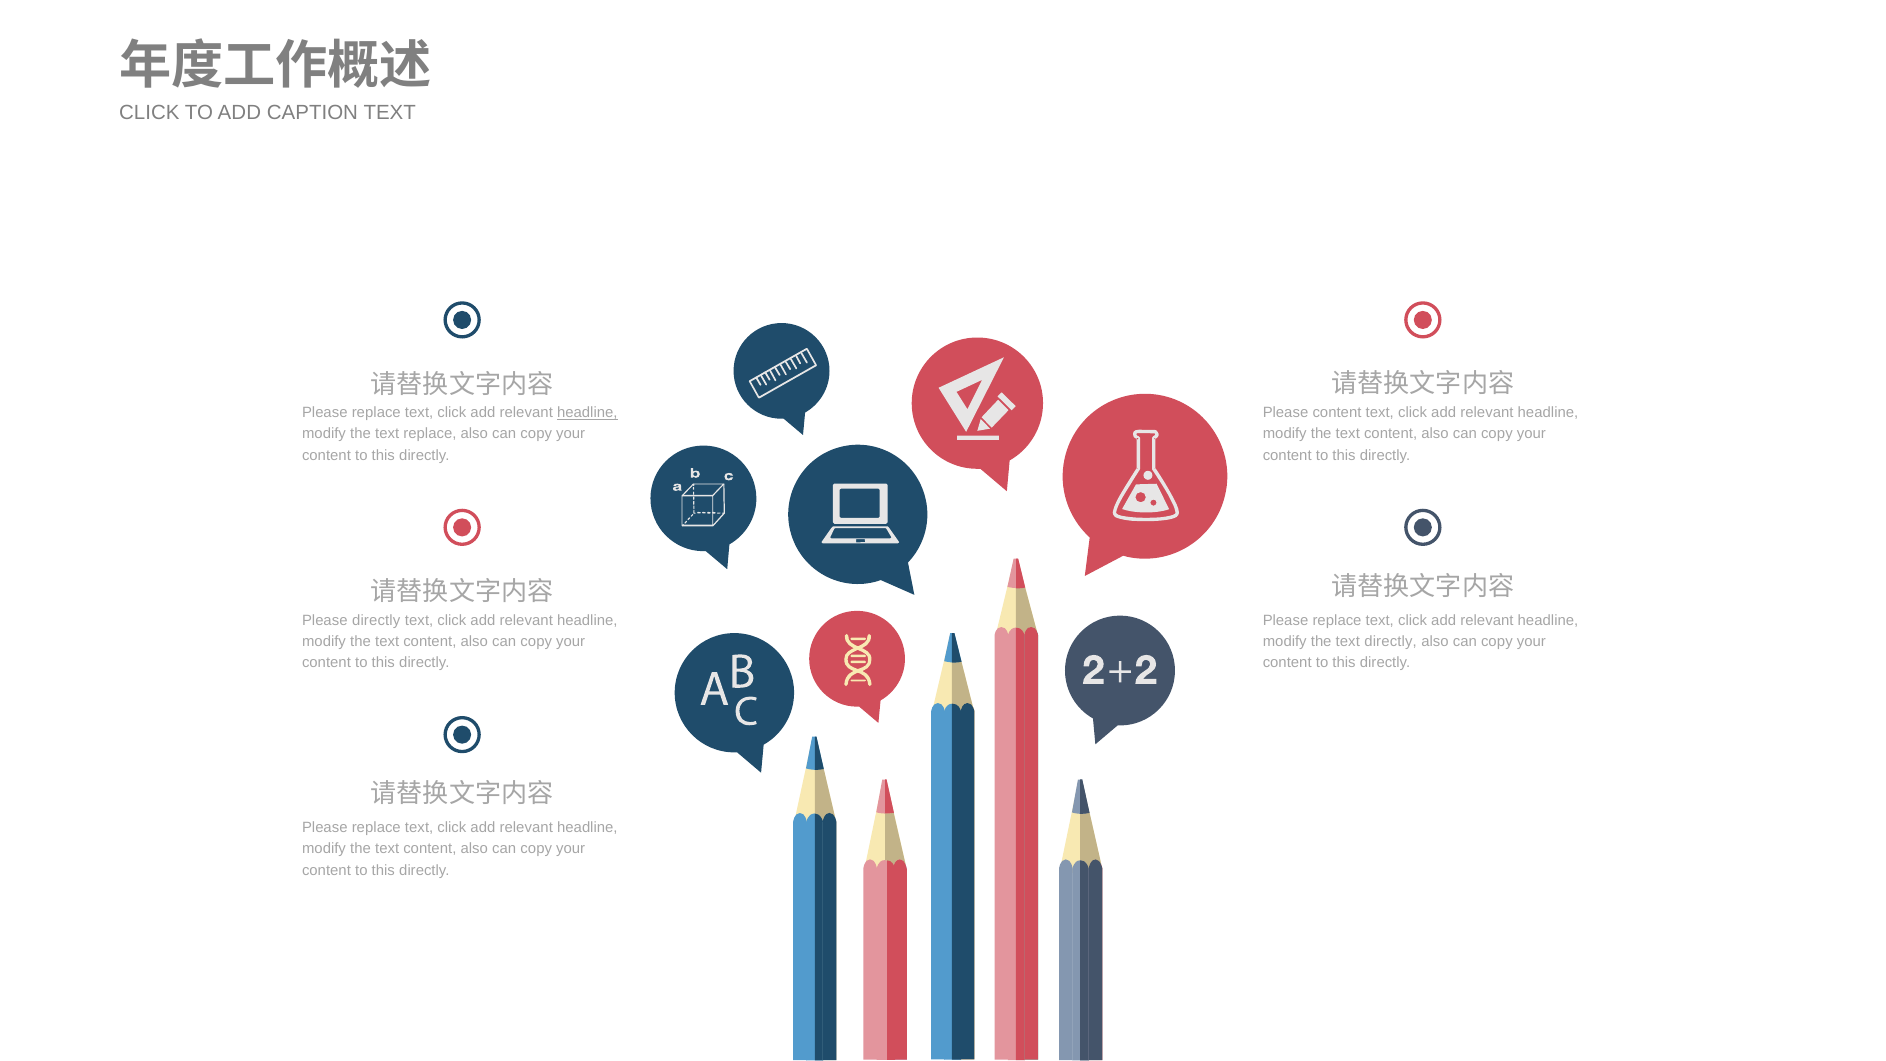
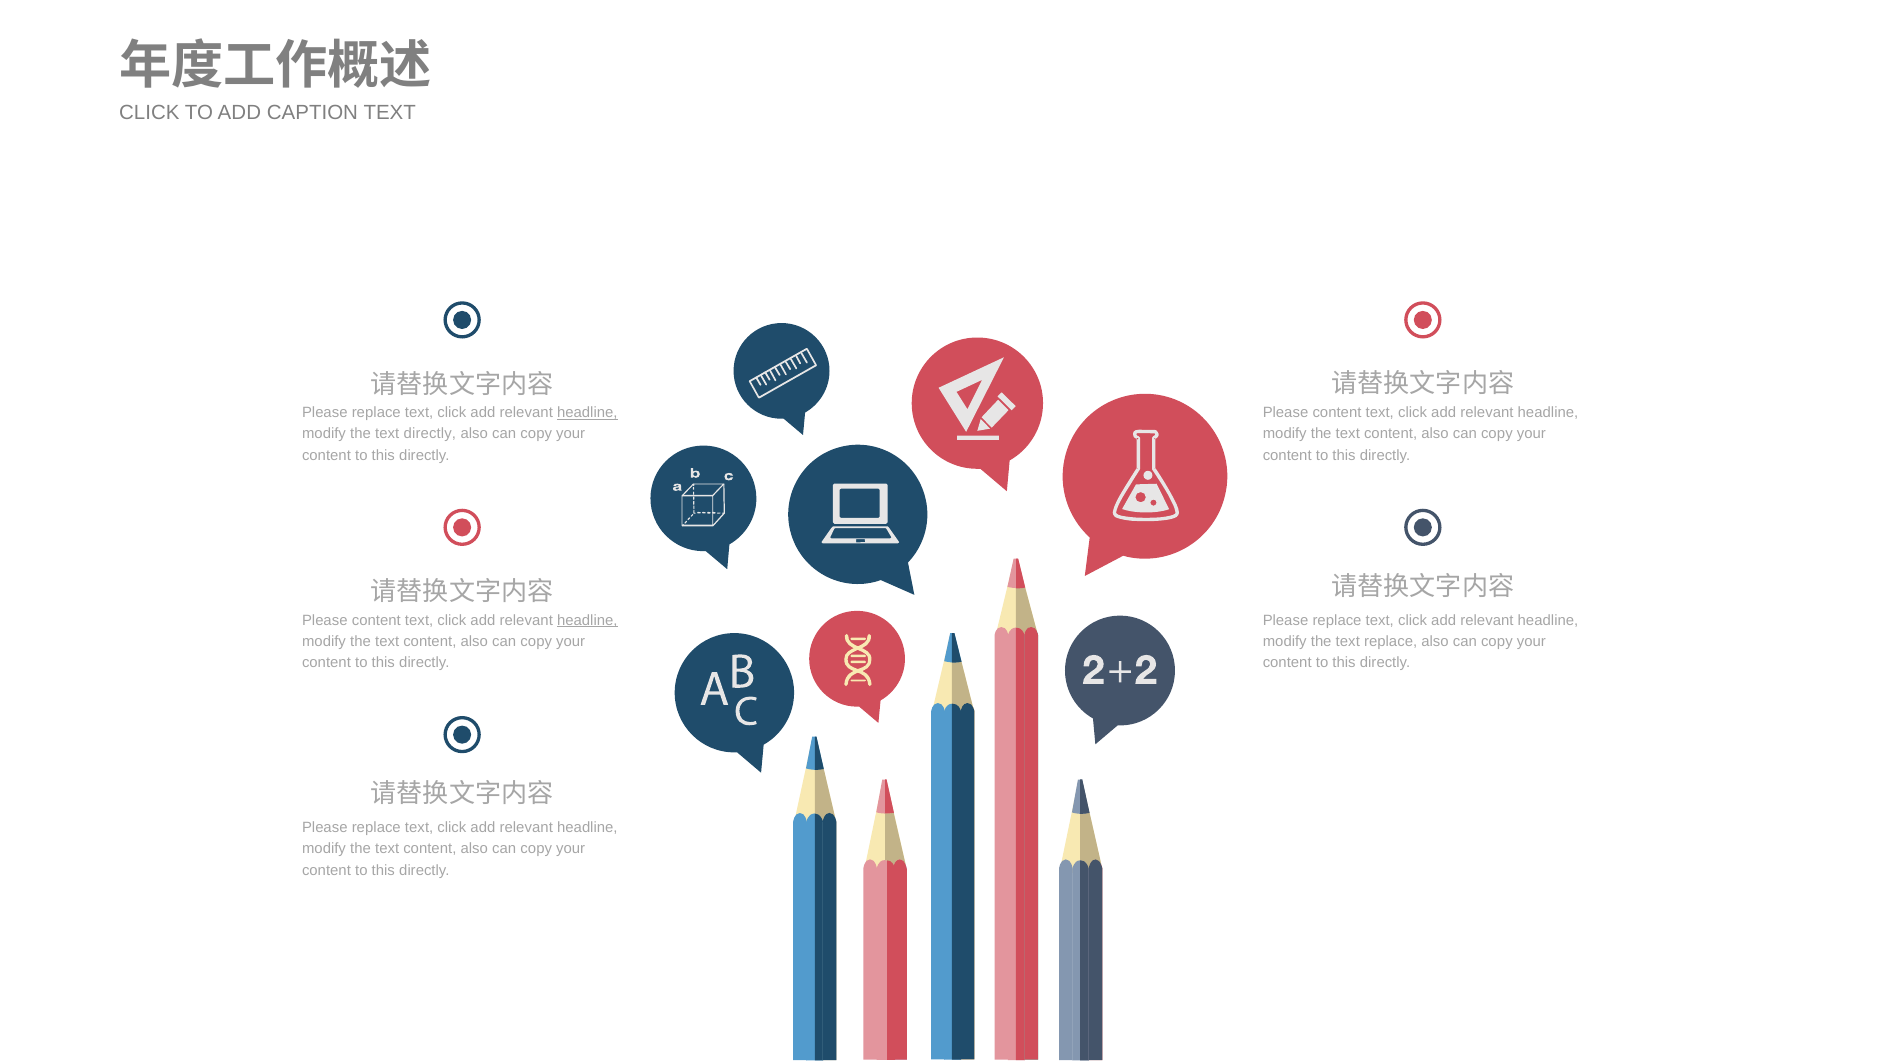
text replace: replace -> directly (430, 434)
directly: directly -> content (376, 620)
headline underline: none -> present (587, 620)
text directly: directly -> replace (1391, 641)
